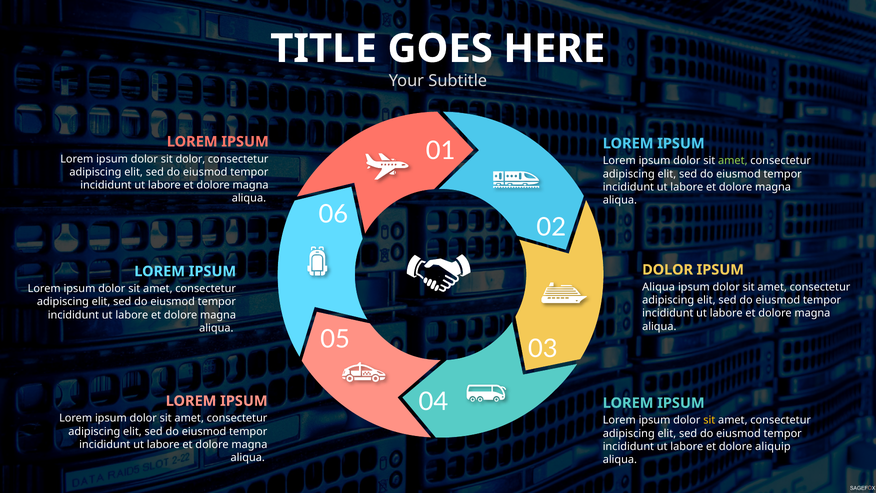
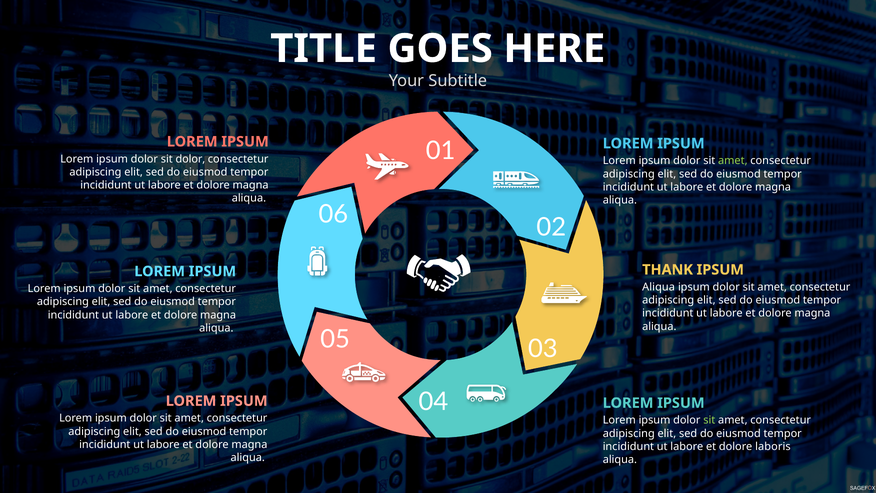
DOLOR: DOLOR -> THANK (668, 270)
sit colour: yellow -> light green (709, 420)
aliquip: aliquip -> laboris (773, 446)
